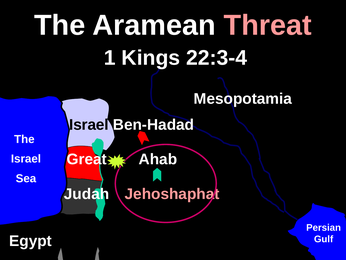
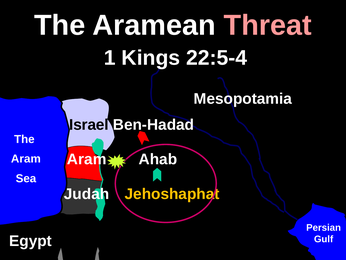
22:3-4: 22:3-4 -> 22:5-4 (217, 58)
Great: Great -> Aram (87, 159)
Israel: Israel -> Aram (26, 159)
Jehoshaphat colour: pink -> yellow (172, 194)
